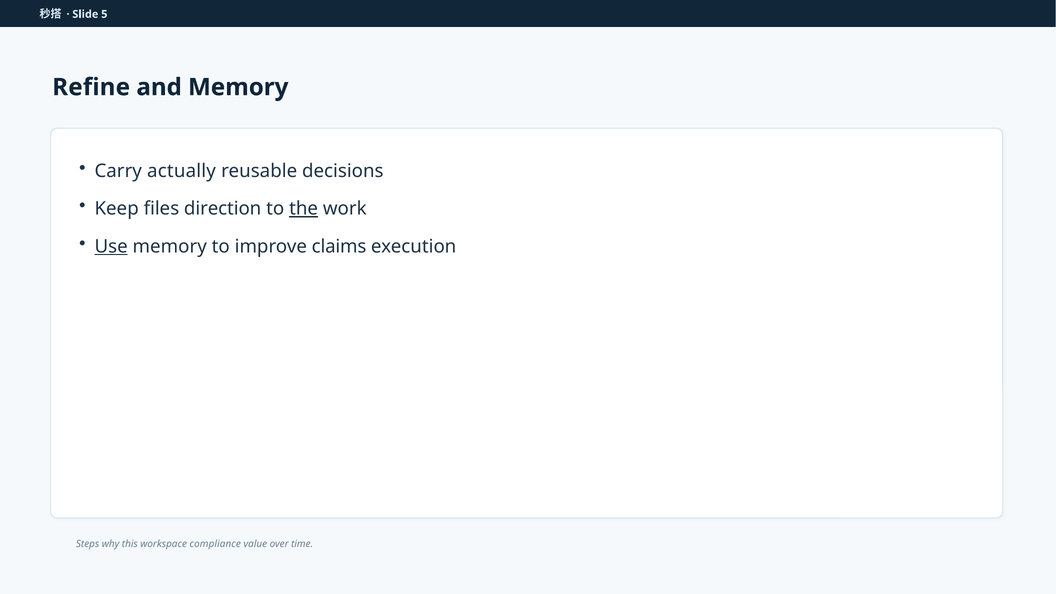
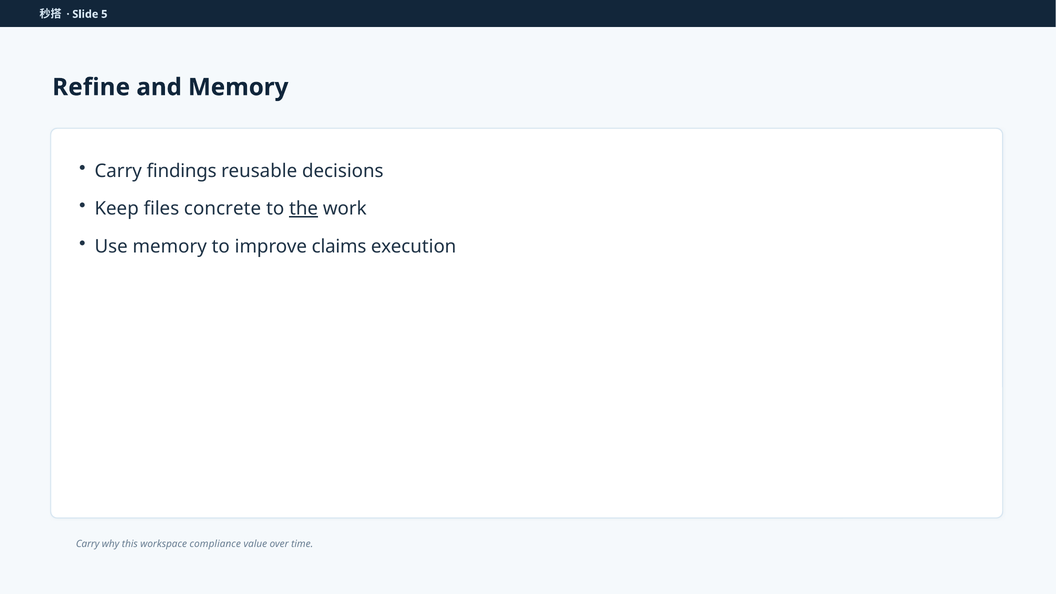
actually: actually -> findings (182, 171)
direction: direction -> concrete (223, 209)
Use underline: present -> none (111, 247)
Steps: Steps -> Carry (88, 544)
